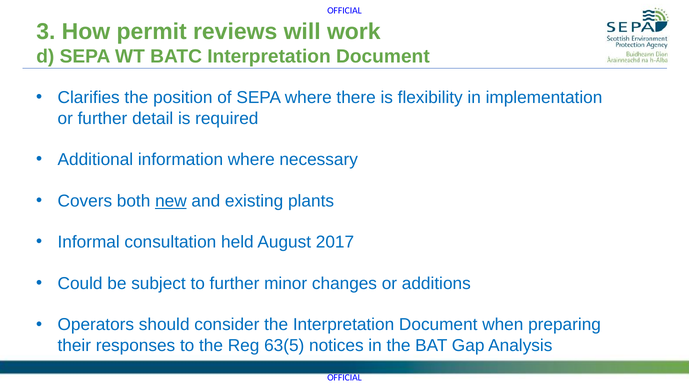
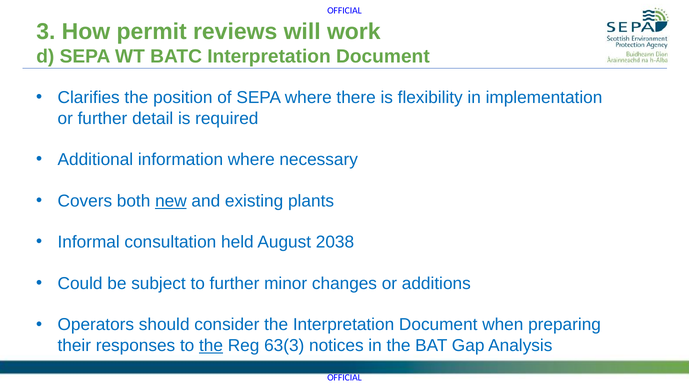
2017: 2017 -> 2038 (335, 243)
the underline: none -> present (211, 346)
63(5: 63(5 -> 63(3 (284, 346)
